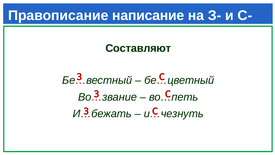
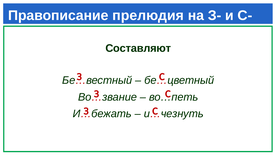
написание: написание -> прелюдия (148, 16)
